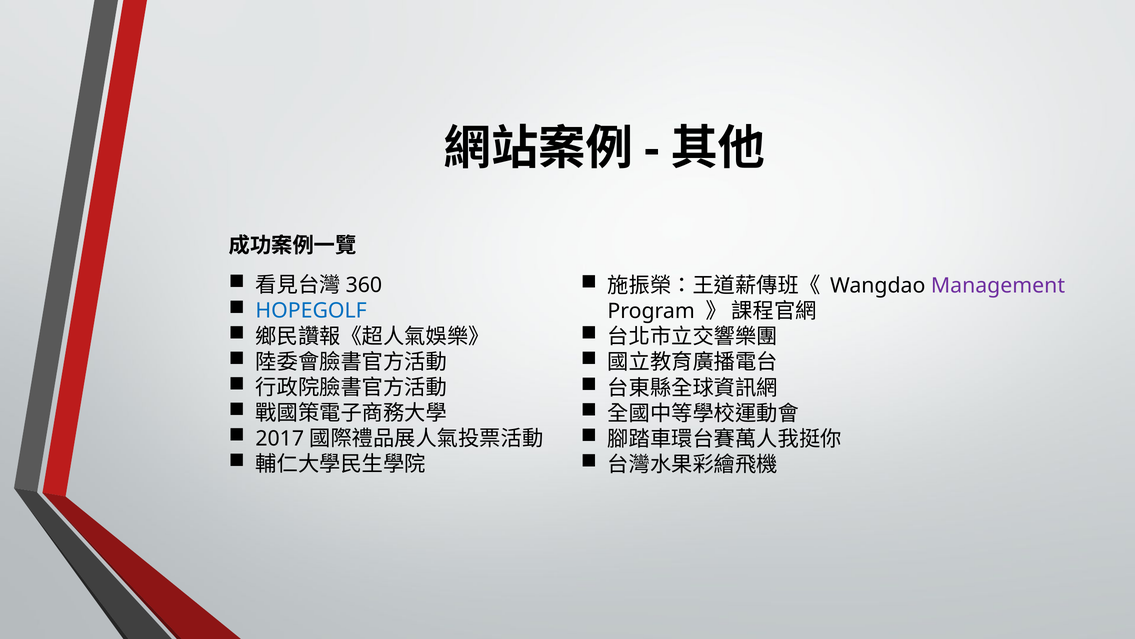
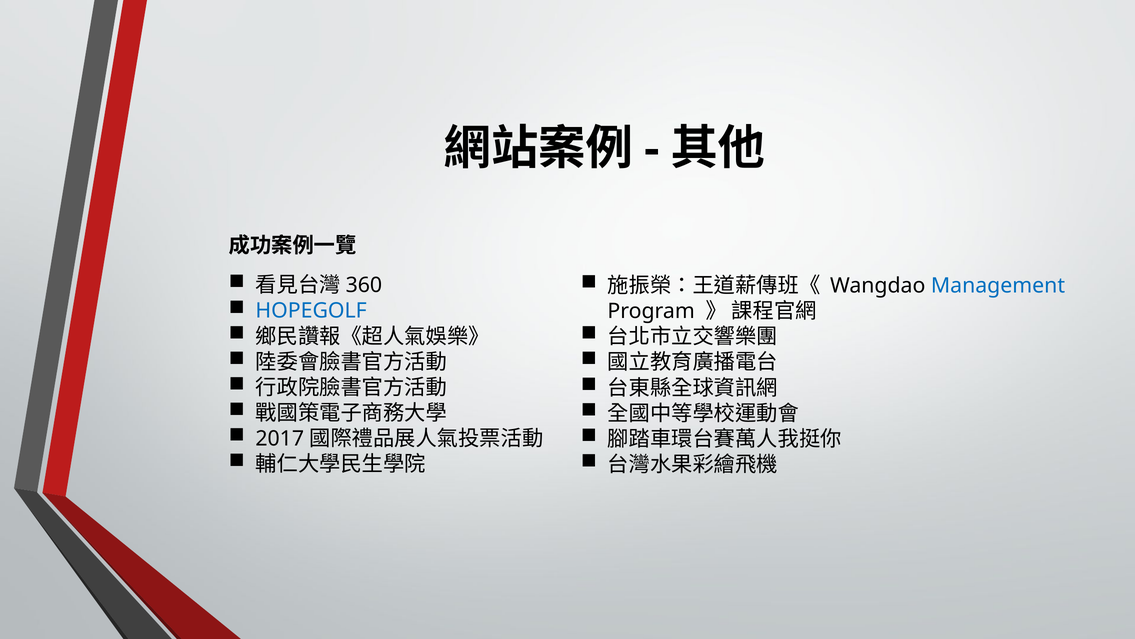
Management colour: purple -> blue (998, 286)
